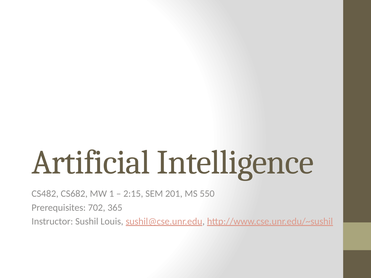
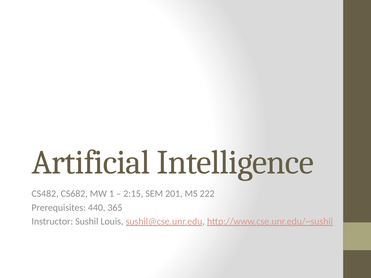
550: 550 -> 222 (207, 194)
702: 702 -> 440 (97, 208)
